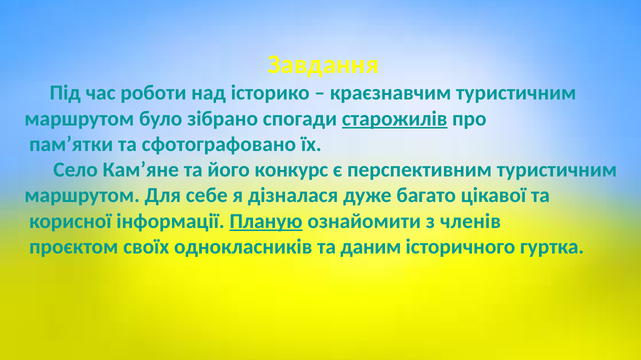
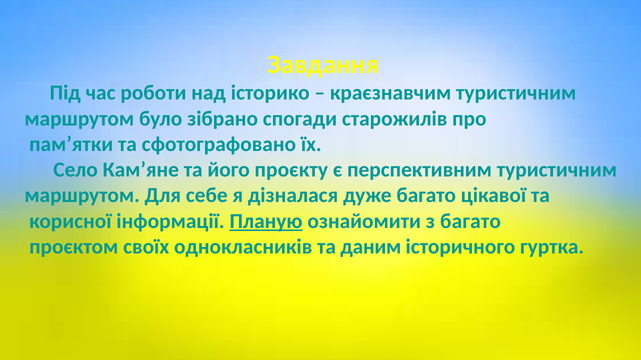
старожилів underline: present -> none (395, 119)
конкурс: конкурс -> проєкту (291, 170)
з членів: членів -> багато (471, 221)
